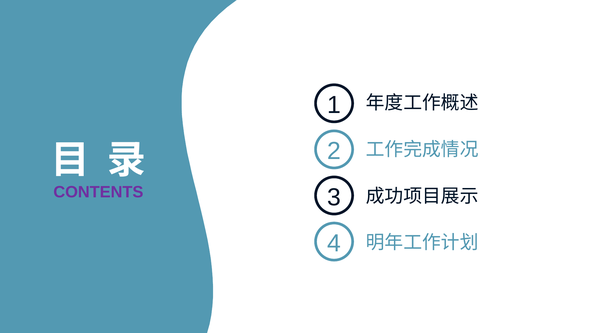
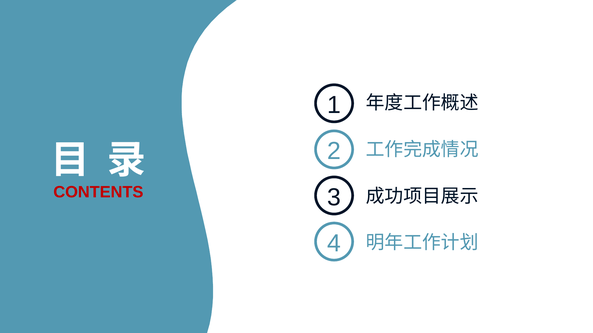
CONTENTS colour: purple -> red (98, 192)
